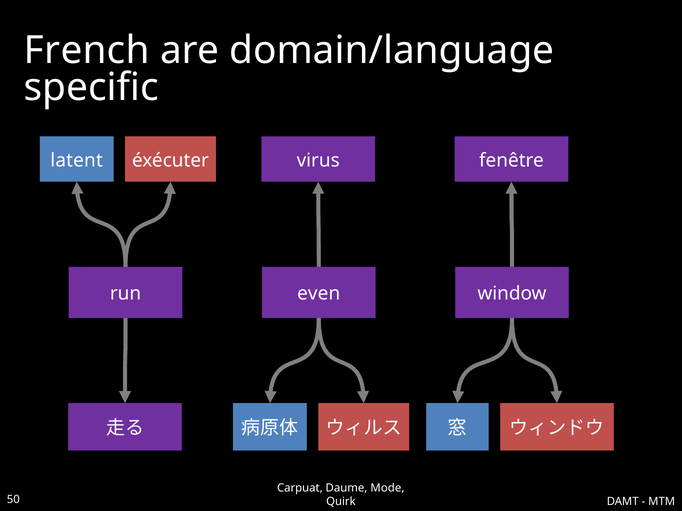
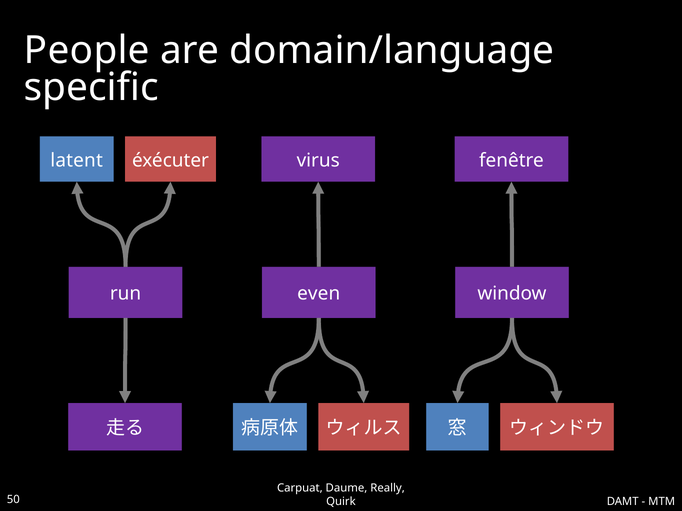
French: French -> People (87, 50)
Mode: Mode -> Really (388, 488)
